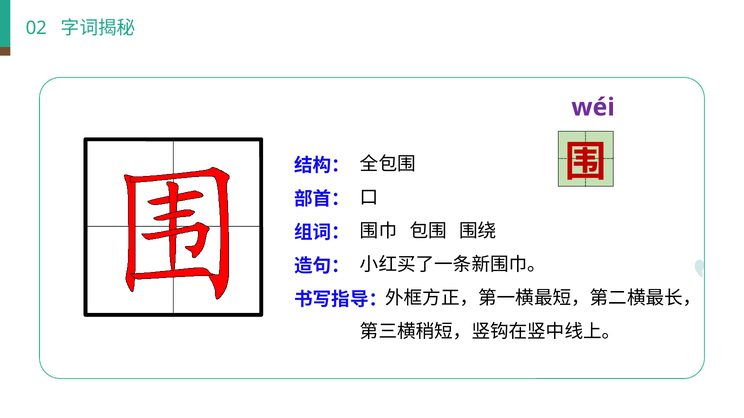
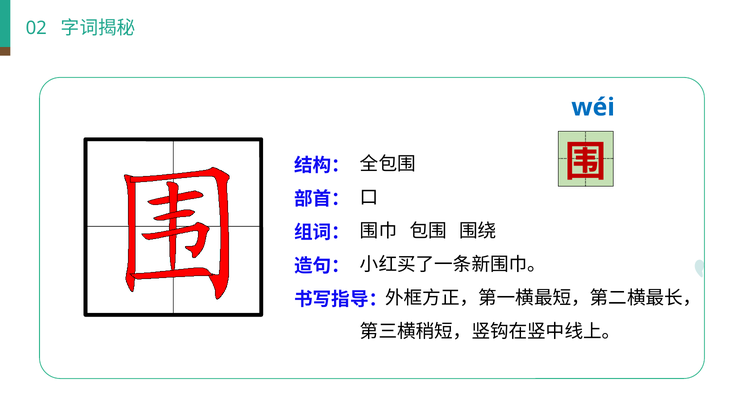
wéi colour: purple -> blue (593, 107)
